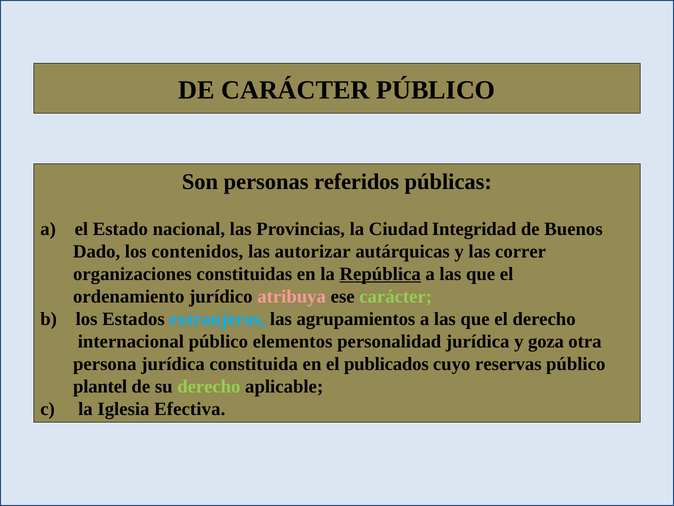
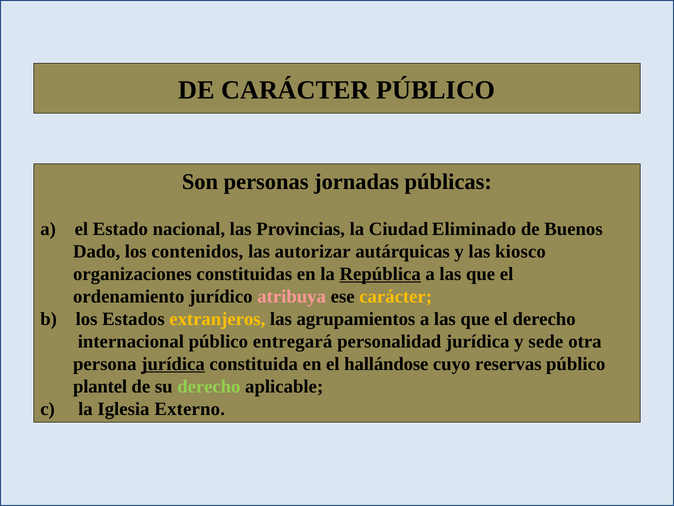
referidos: referidos -> jornadas (357, 182)
Integridad: Integridad -> Eliminado (474, 229)
correr: correr -> kiosco (520, 251)
carácter colour: light green -> yellow (396, 296)
extranjeros colour: light blue -> yellow (217, 319)
elementos: elementos -> entregará (293, 341)
goza: goza -> sede (546, 341)
jurídica underline: none -> present (173, 364)
publicados: publicados -> hallándose (386, 364)
Efectiva: Efectiva -> Externo (190, 409)
